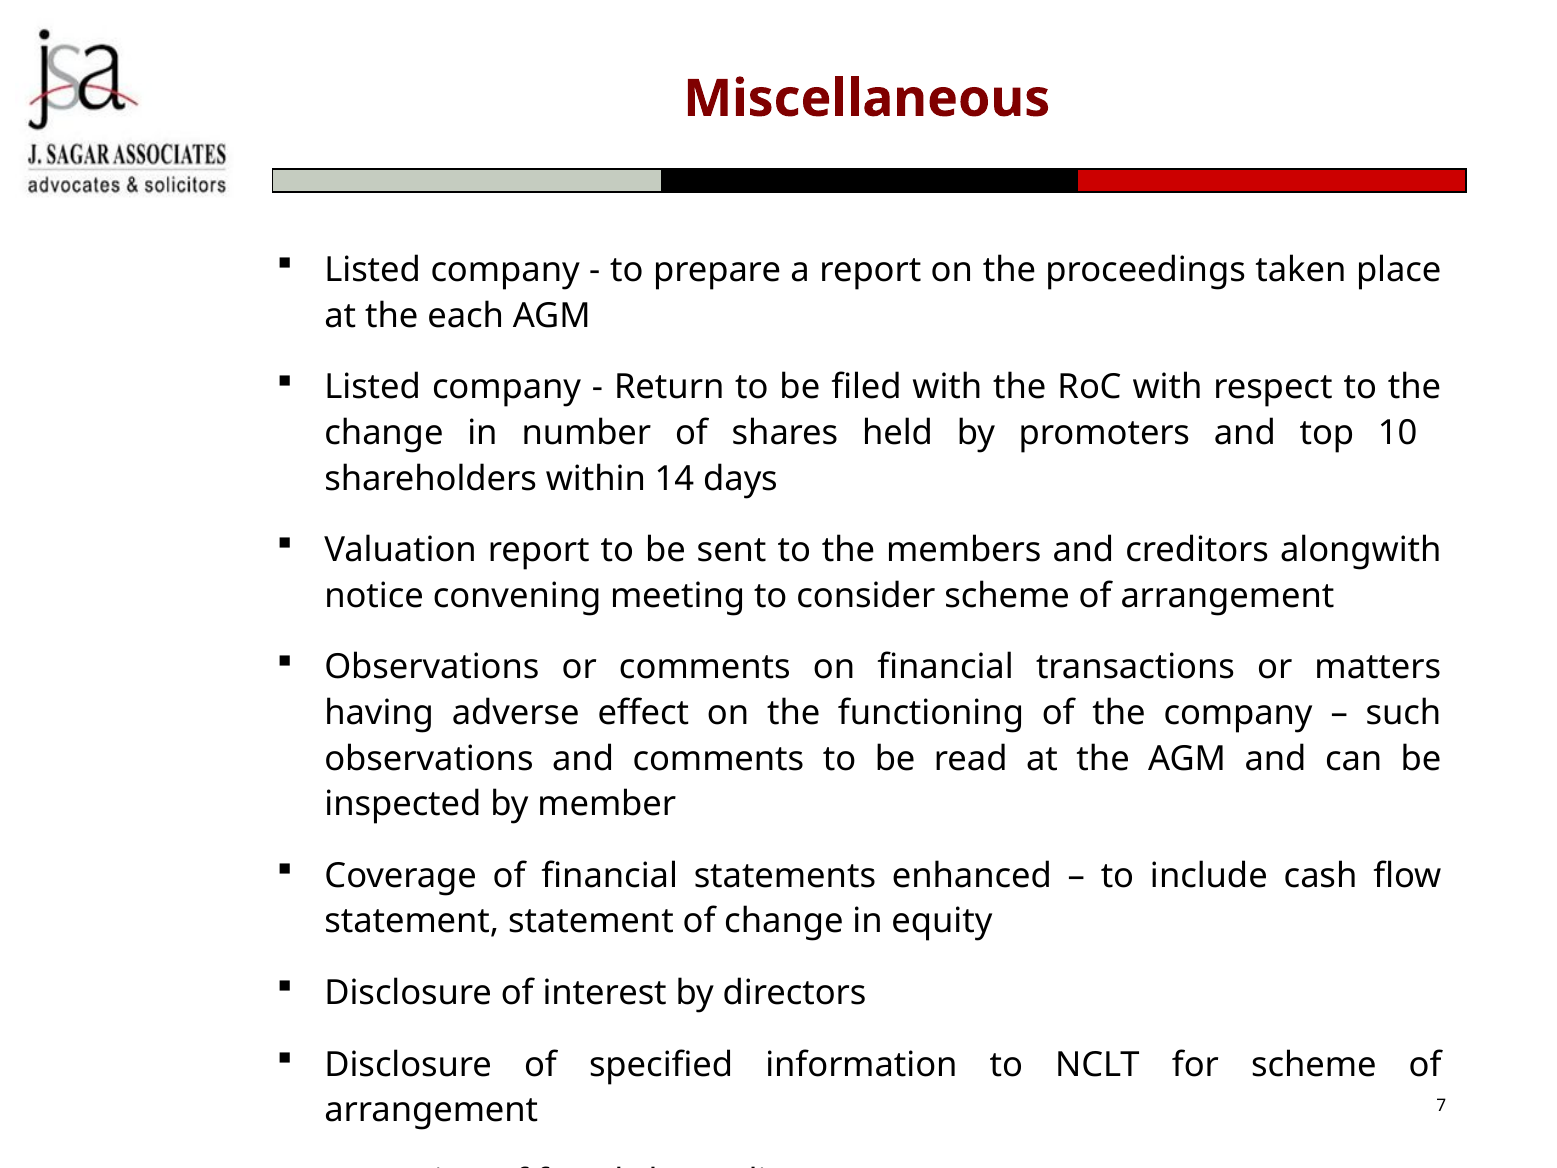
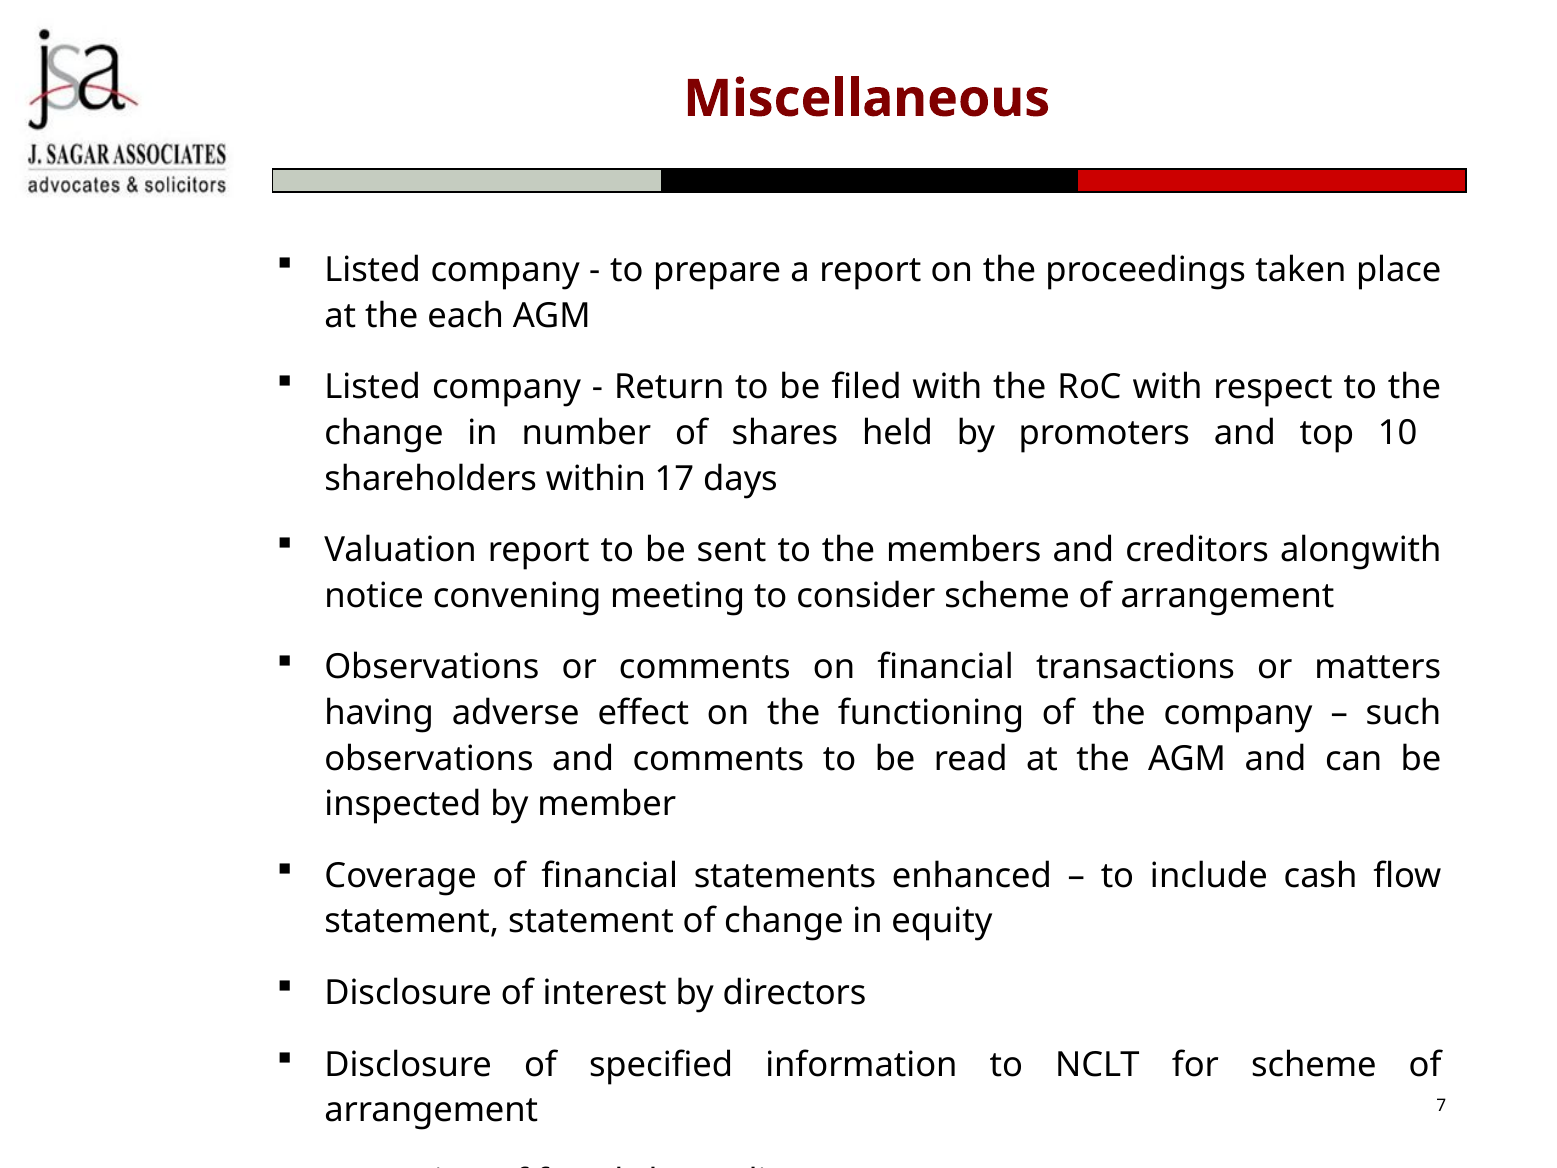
14: 14 -> 17 (674, 479)
